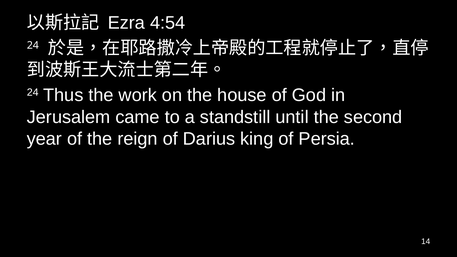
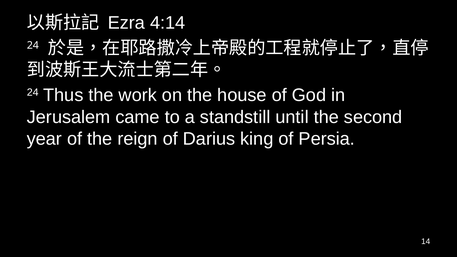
4:54: 4:54 -> 4:14 (168, 23)
